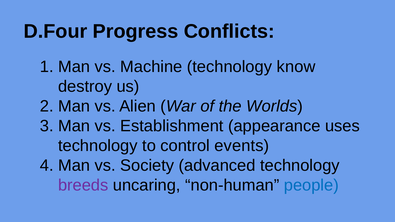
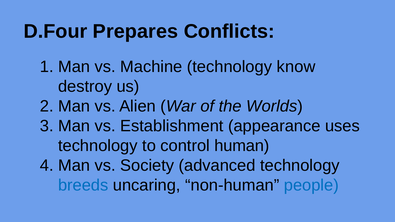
Progress: Progress -> Prepares (135, 32)
events: events -> human (242, 146)
breeds colour: purple -> blue (83, 185)
